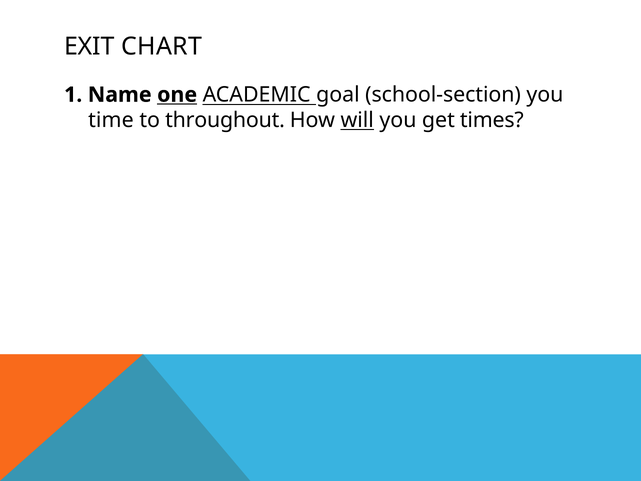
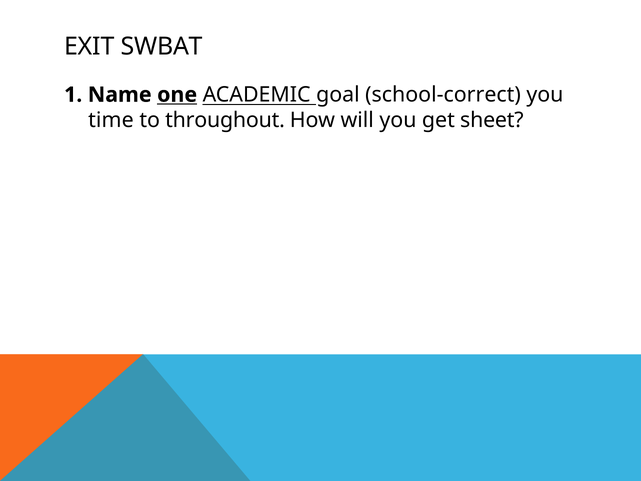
CHART: CHART -> SWBAT (162, 47)
school-section: school-section -> school-correct (443, 95)
will underline: present -> none (357, 120)
times: times -> sheet (492, 120)
